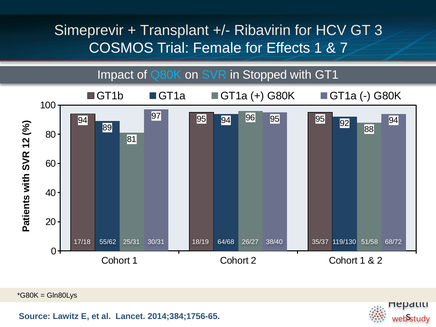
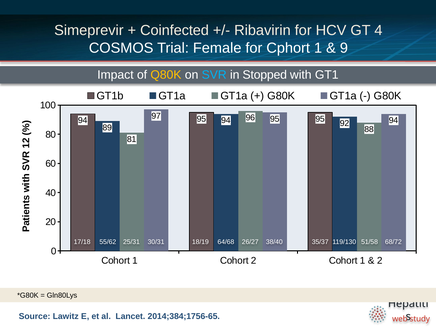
Transplant: Transplant -> Coinfected (175, 30)
3: 3 -> 4 (378, 30)
Effects: Effects -> Cphort (288, 48)
7: 7 -> 9 (344, 48)
Q80K colour: light blue -> yellow (166, 75)
